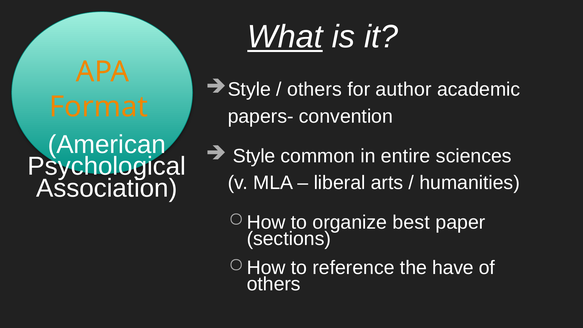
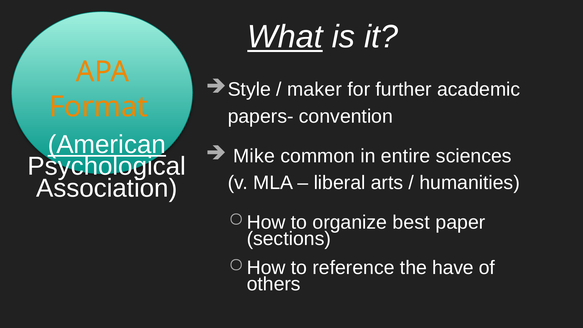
others: others -> maker (315, 90)
author: author -> further (404, 90)
American underline: none -> present (107, 145)
Style: Style -> Mike (254, 156)
